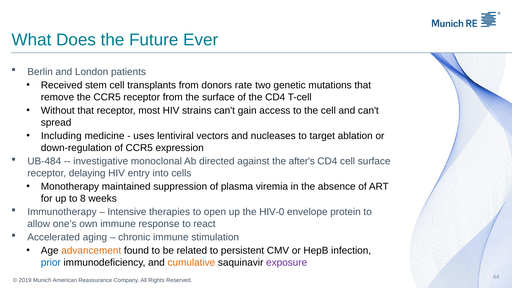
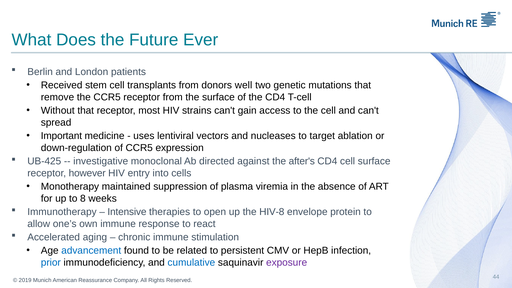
rate: rate -> well (244, 85)
Including: Including -> Important (61, 136)
UB-484: UB-484 -> UB-425 (44, 161)
delaying: delaying -> however (87, 173)
HIV-0: HIV-0 -> HIV-8 (272, 212)
advancement colour: orange -> blue (91, 251)
cumulative colour: orange -> blue (191, 263)
